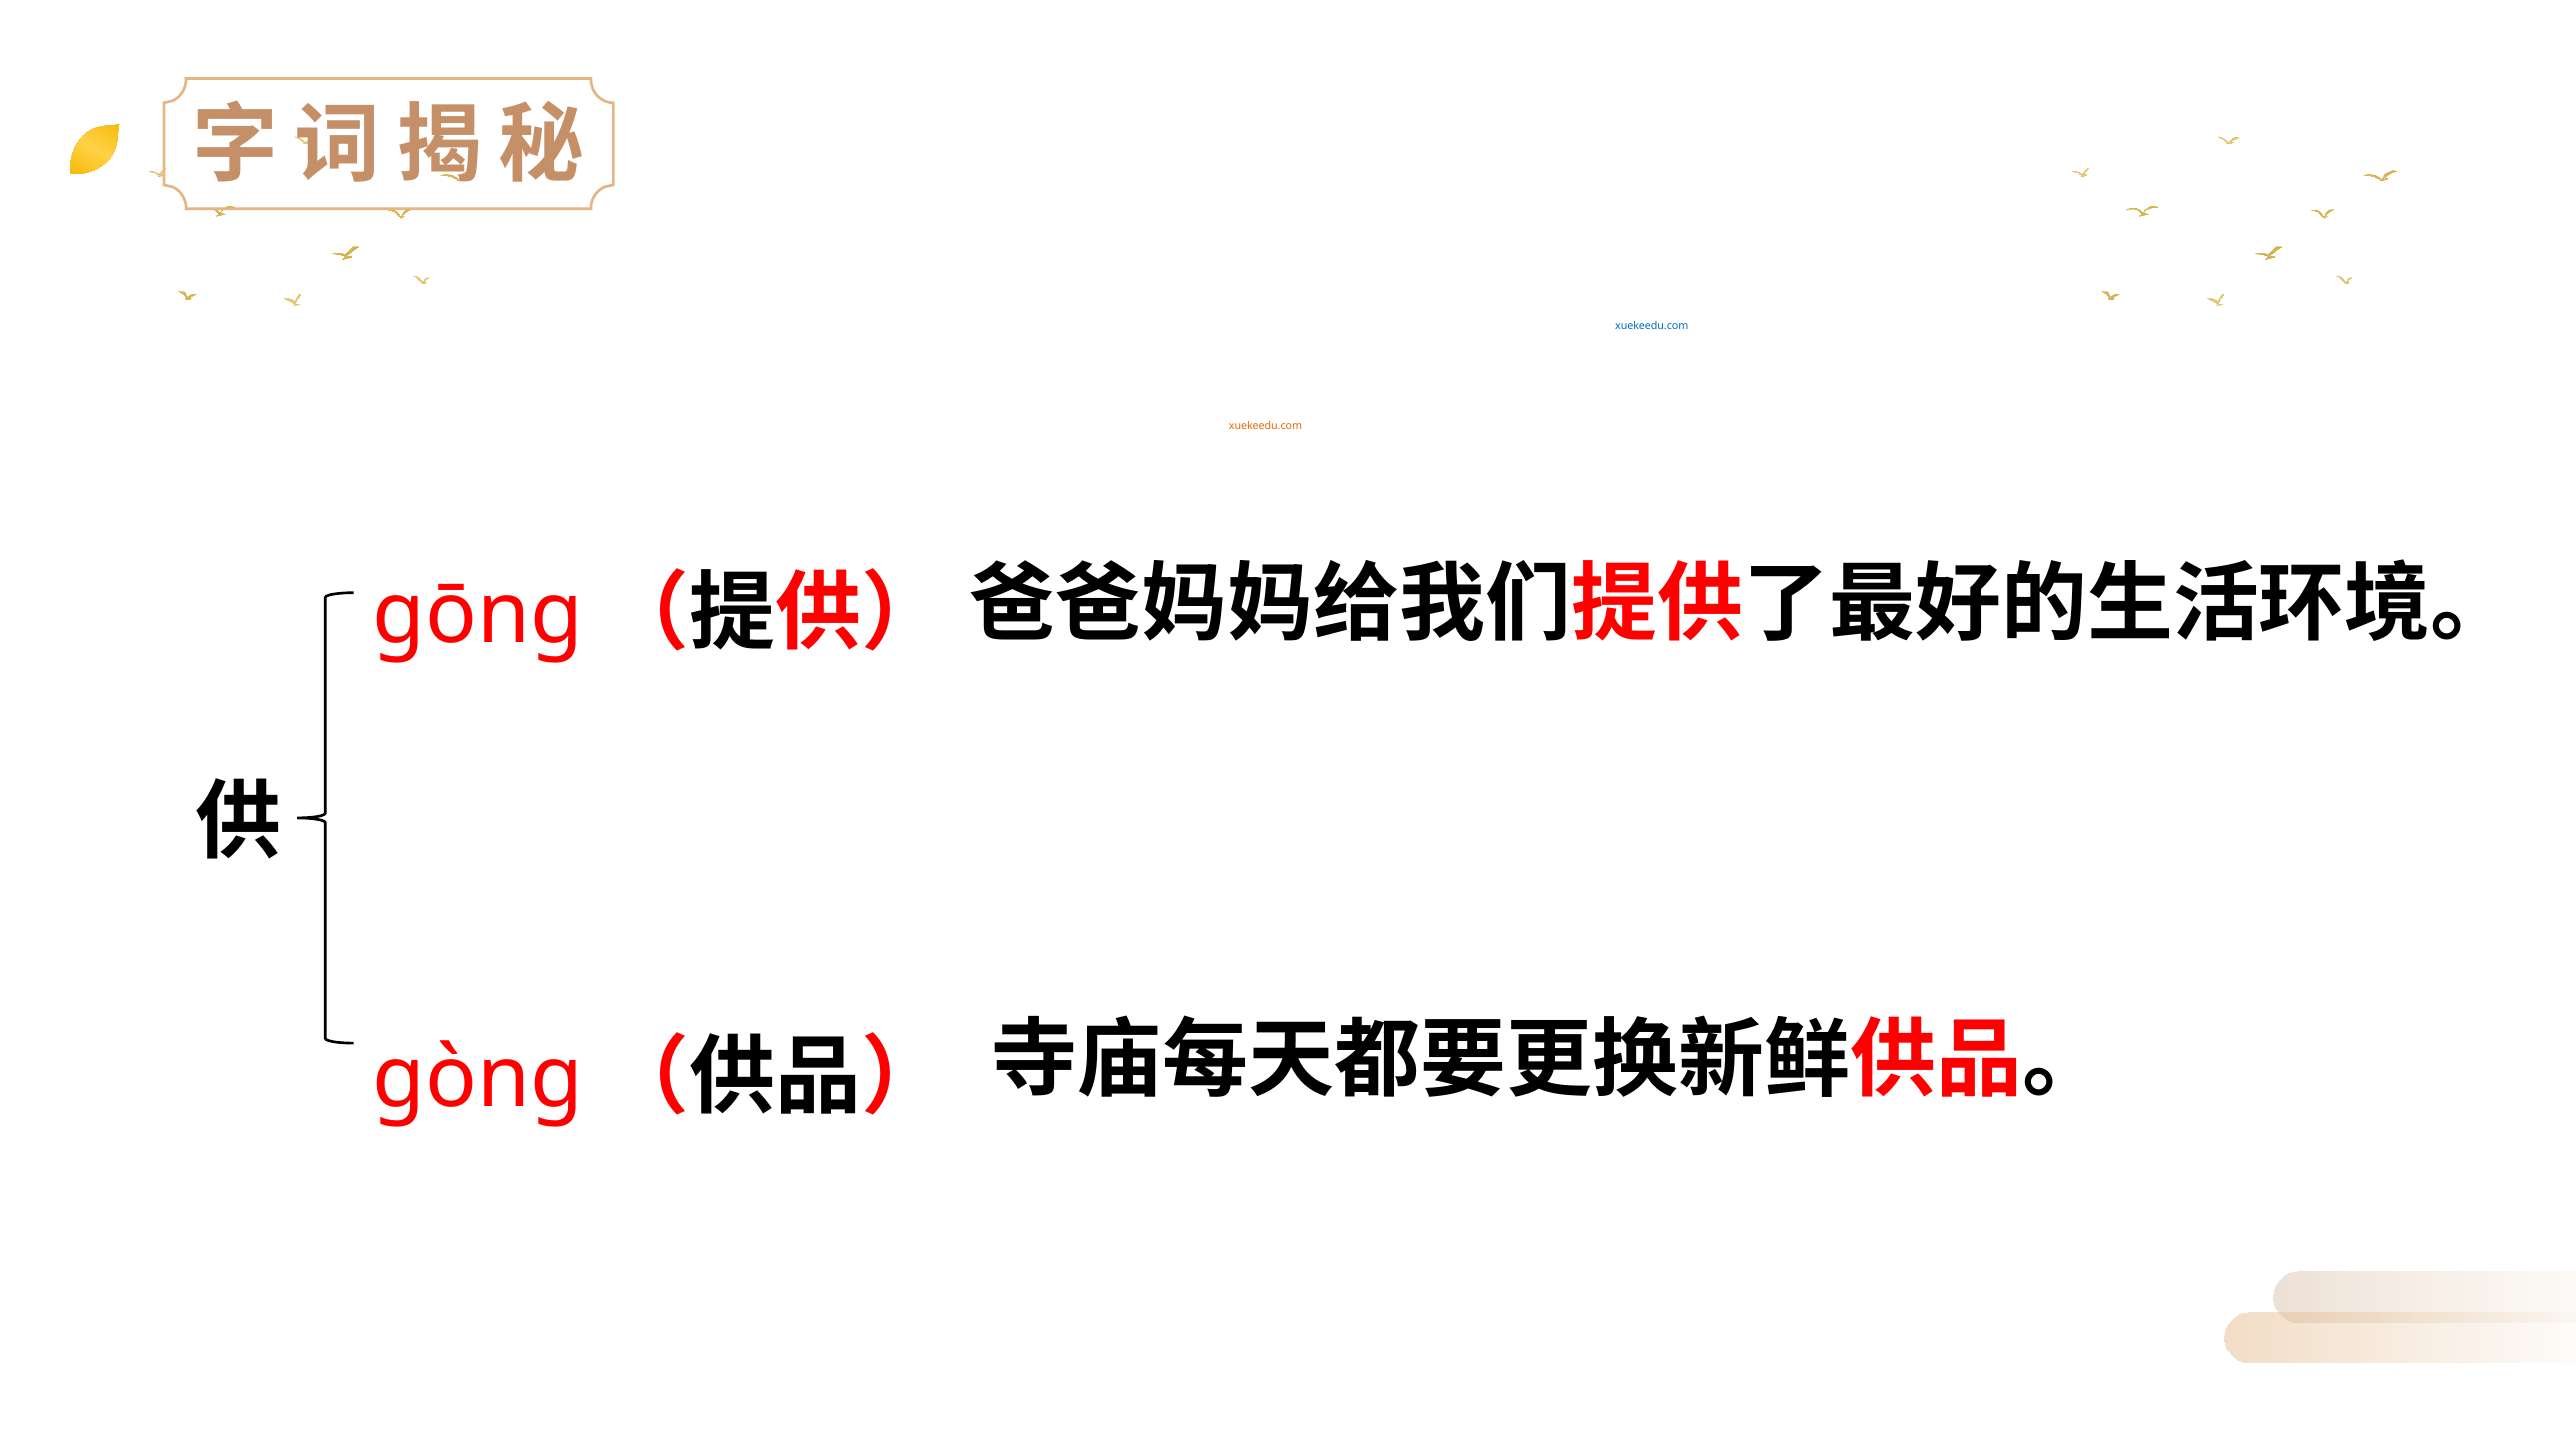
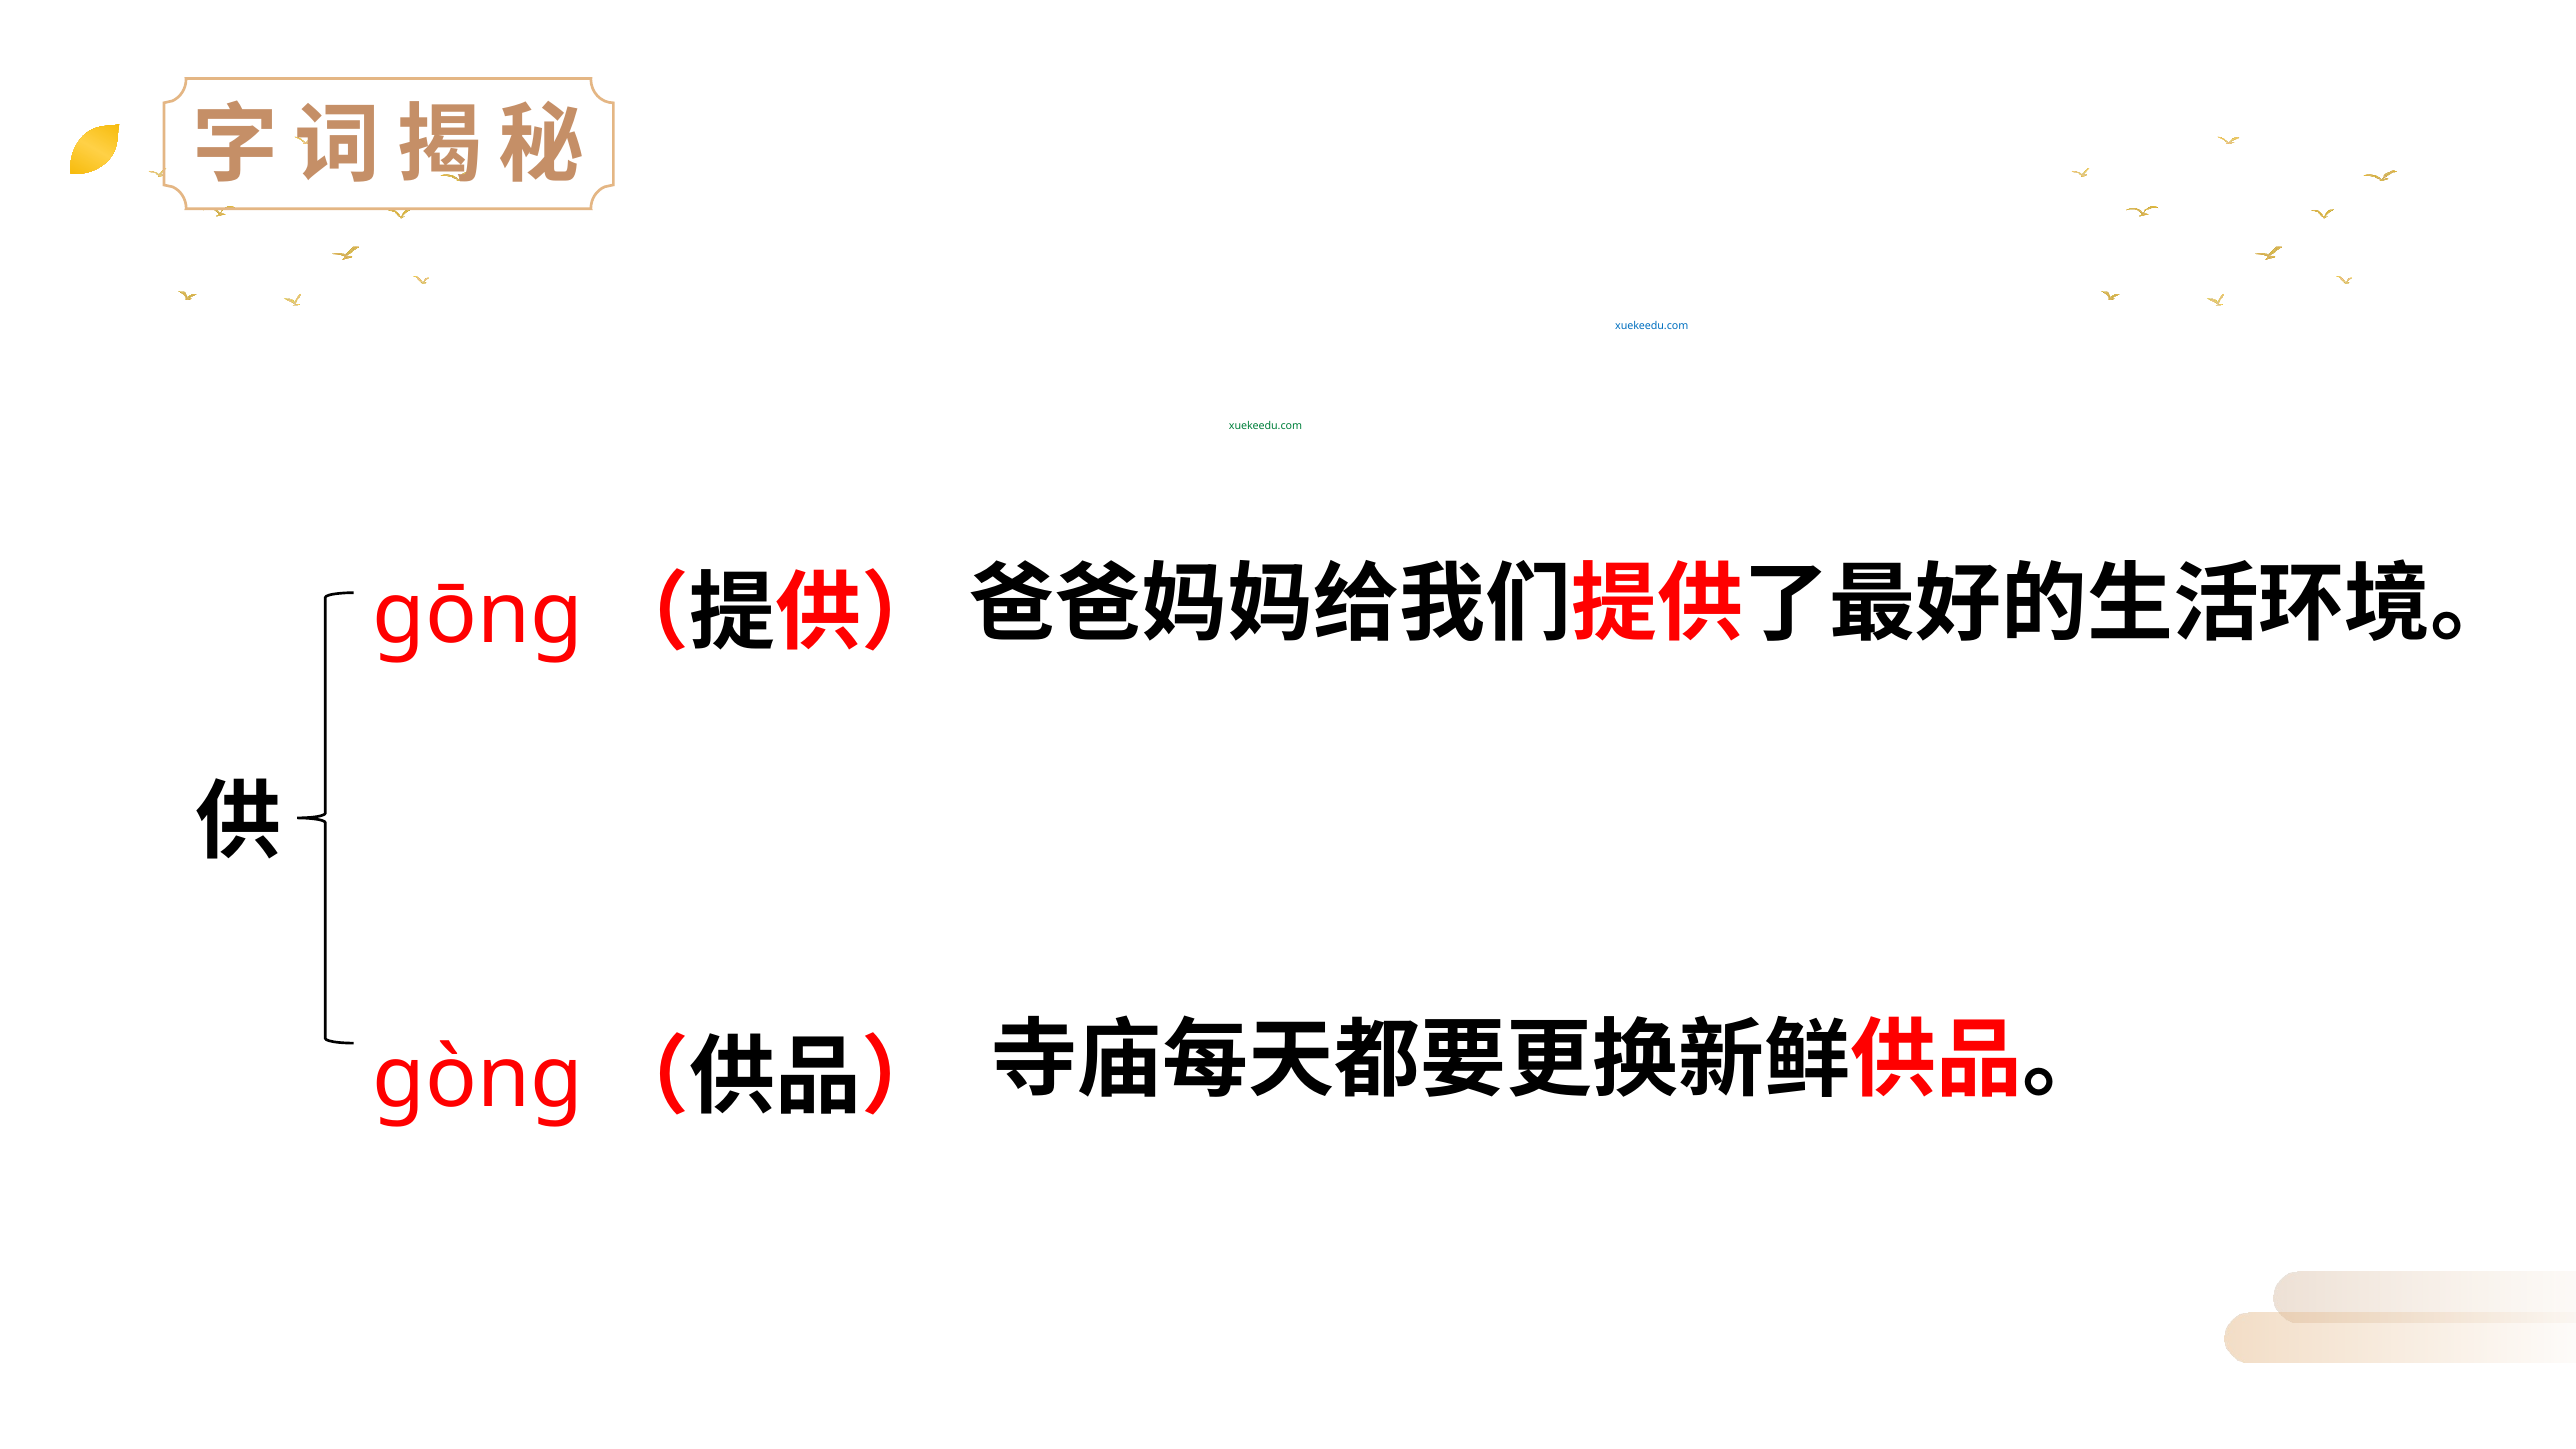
xuekeedu.com colour: orange -> green (1266, 426)
